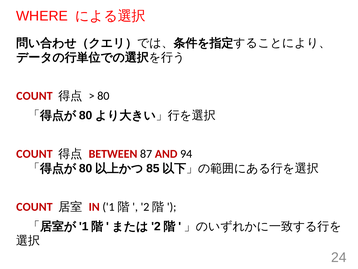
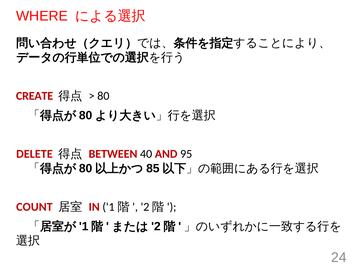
COUNT: COUNT -> CREATE (35, 96)
COUNT: COUNT -> DELETE (34, 154)
87: 87 -> 40 (146, 154)
94: 94 -> 95 (186, 154)
